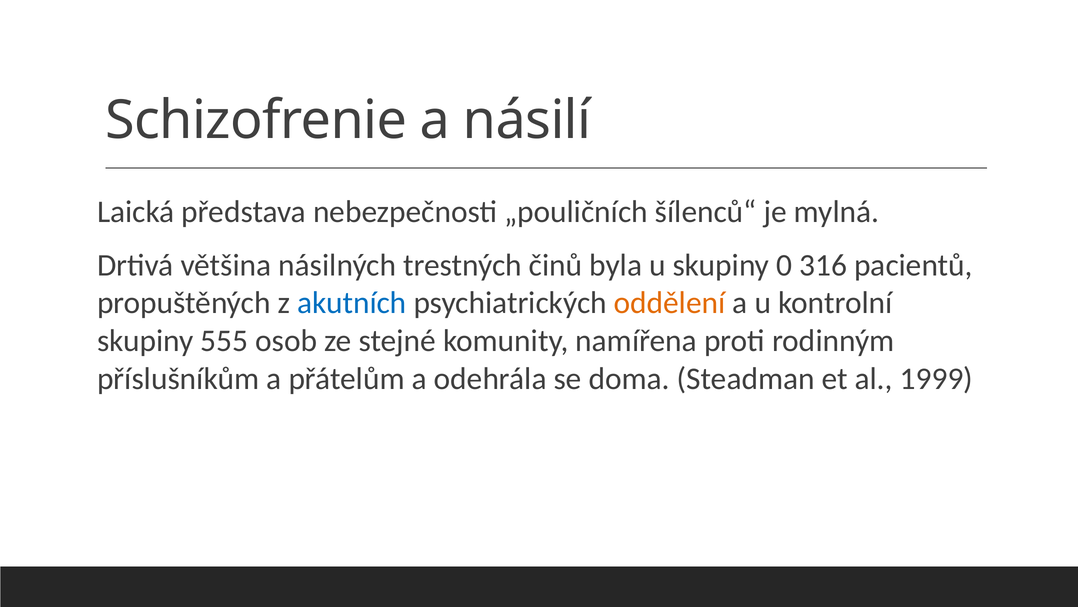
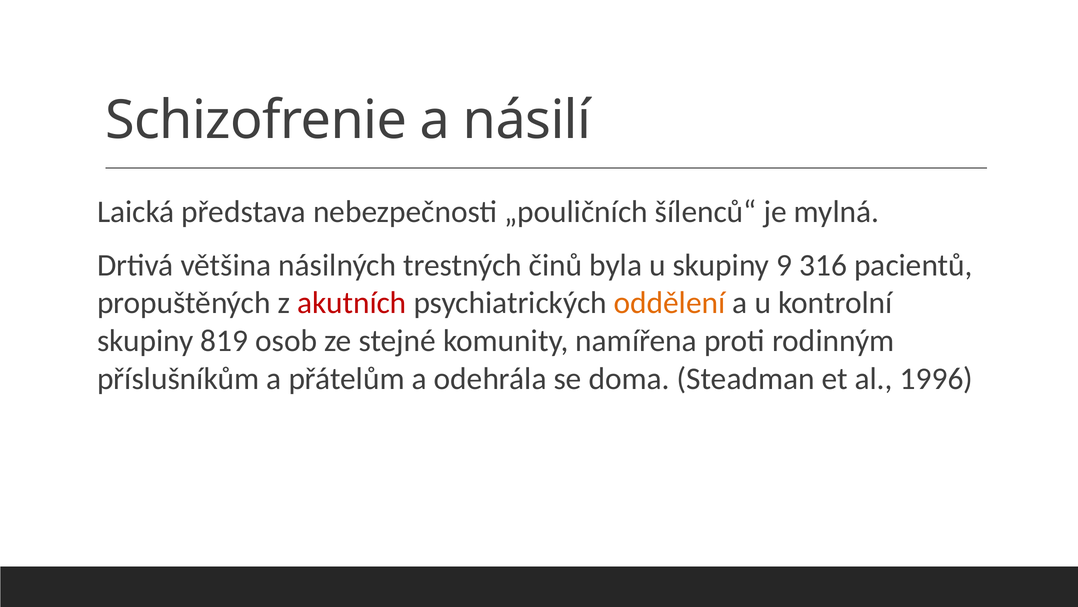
0: 0 -> 9 (784, 265)
akutních colour: blue -> red (352, 303)
555: 555 -> 819 (224, 340)
1999: 1999 -> 1996 (936, 378)
